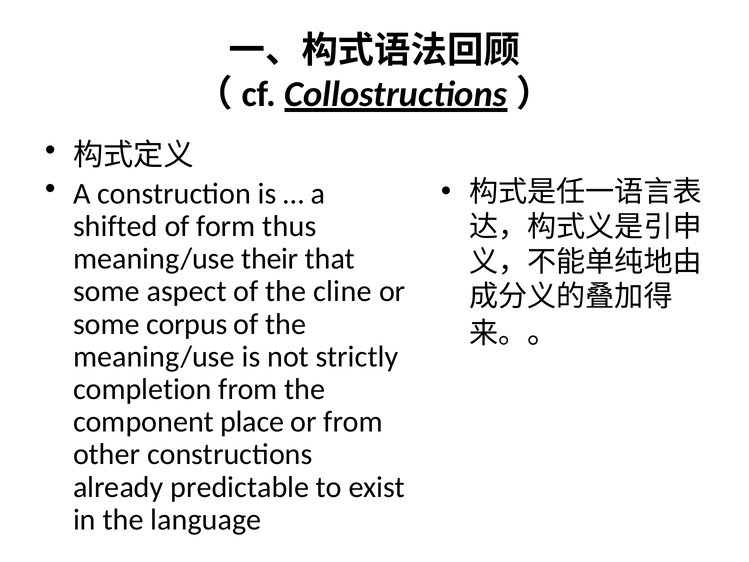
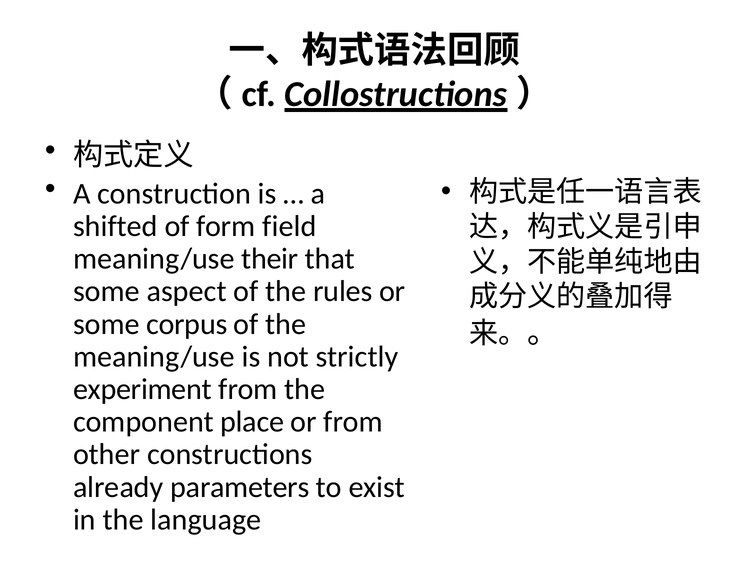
thus: thus -> field (289, 226)
cline: cline -> rules (343, 291)
completion: completion -> experiment (142, 389)
predictable: predictable -> parameters (240, 487)
